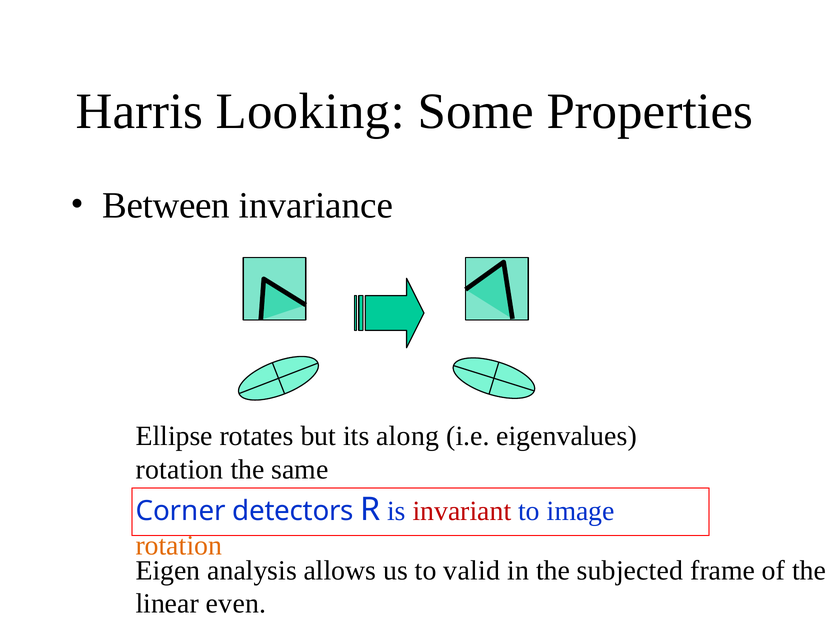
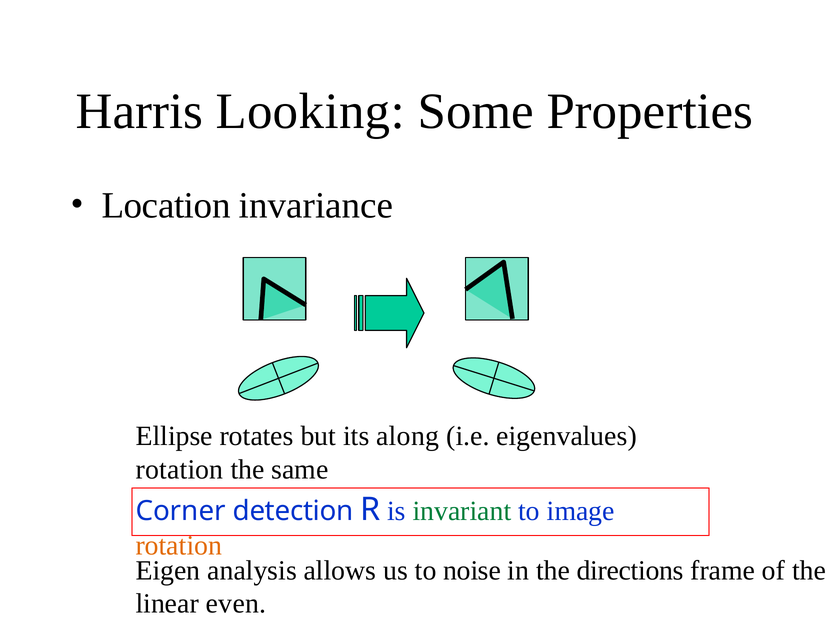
Between: Between -> Location (166, 205)
detectors: detectors -> detection (293, 511)
invariant colour: red -> green (462, 511)
valid: valid -> noise (472, 570)
subjected: subjected -> directions (630, 570)
